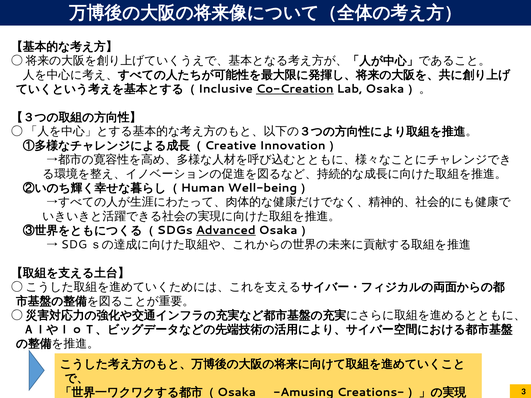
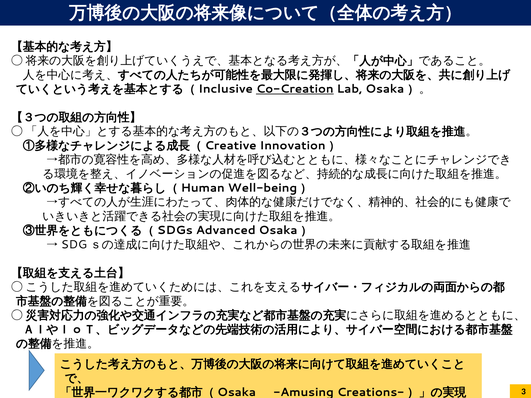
Advanced underline: present -> none (226, 231)
